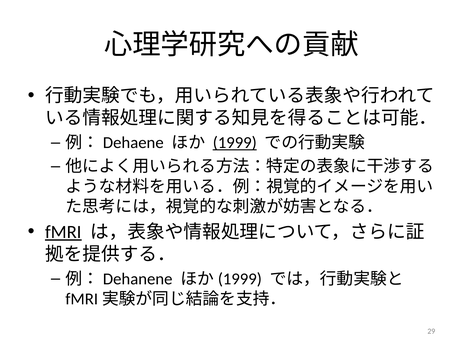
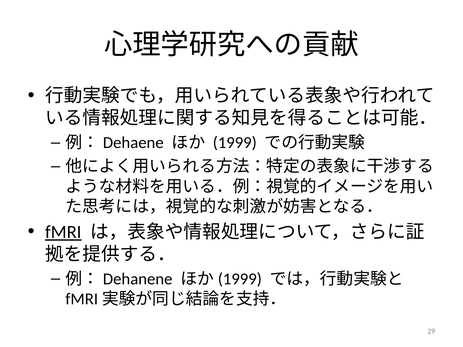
1999 underline: present -> none (235, 143)
